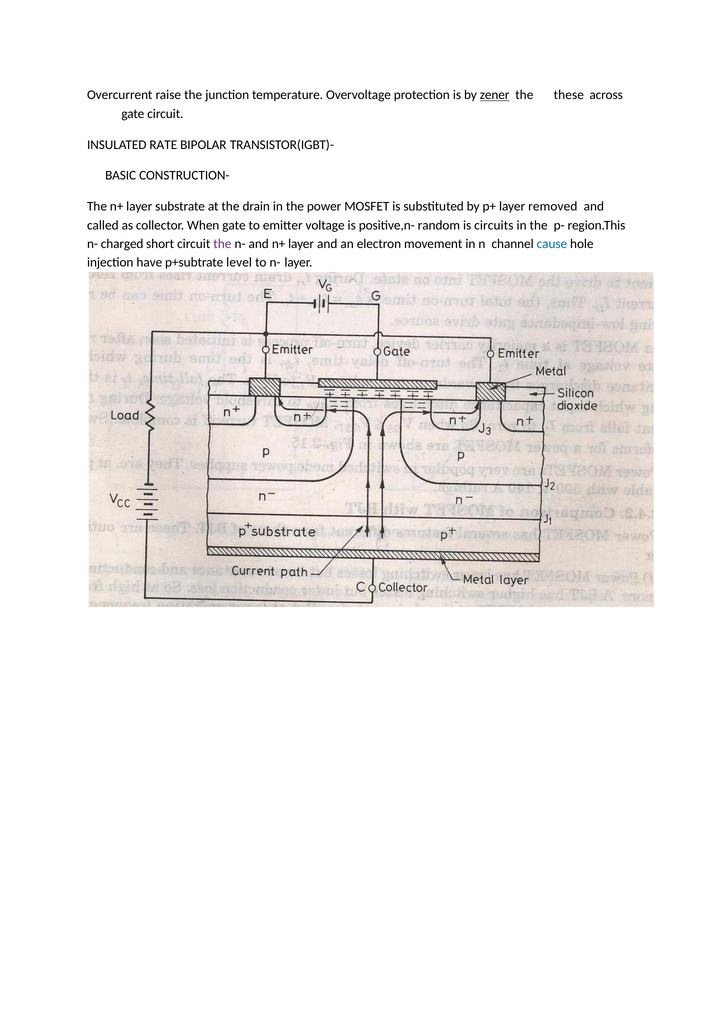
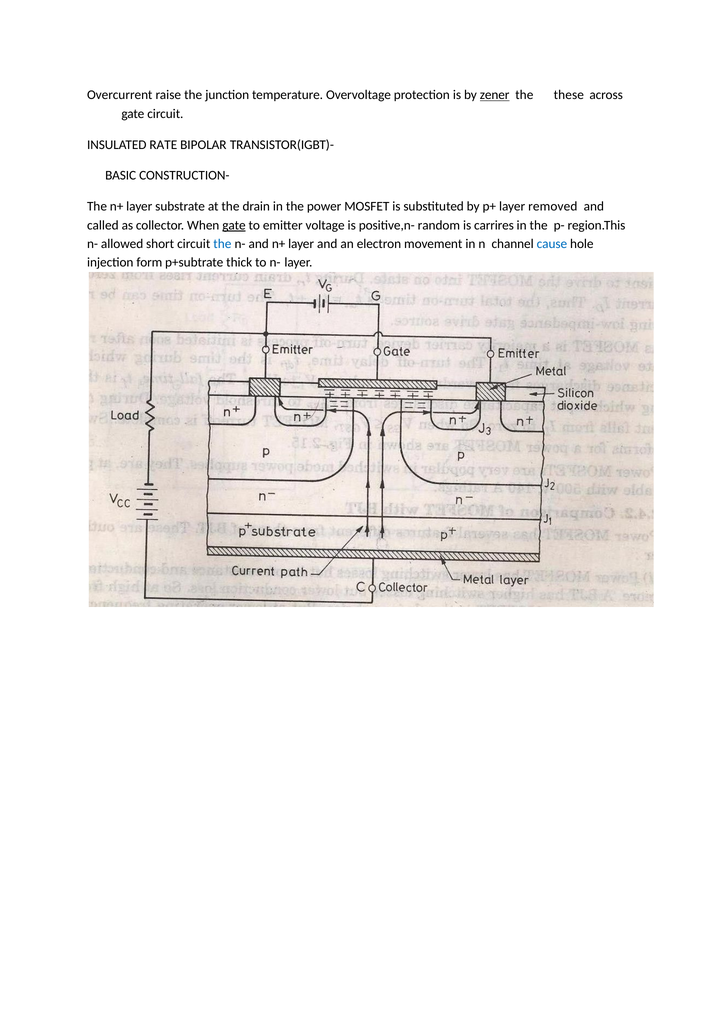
gate underline: none -> present (234, 225)
circuits: circuits -> carrires (494, 225)
charged: charged -> allowed (122, 244)
the colour: purple -> blue (222, 244)
have: have -> form (149, 263)
level: level -> thick (239, 263)
